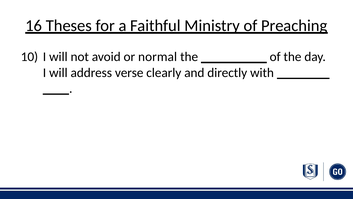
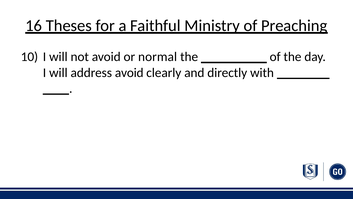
address verse: verse -> avoid (129, 73)
